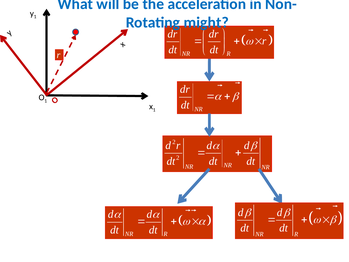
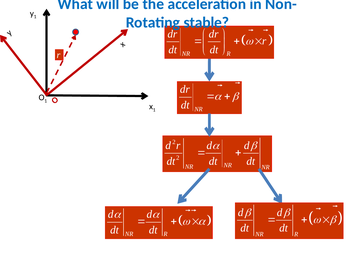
might: might -> stable (206, 23)
